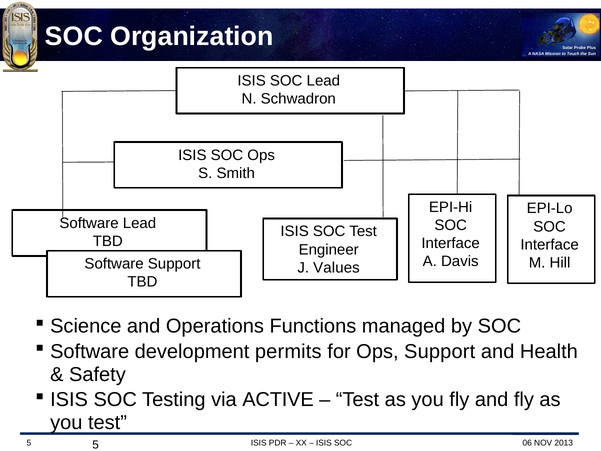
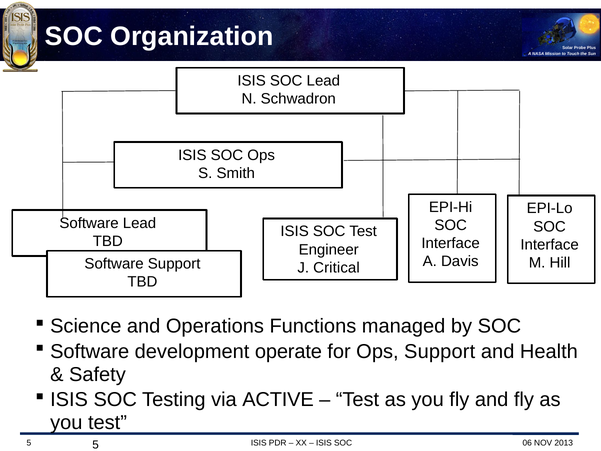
Values: Values -> Critical (336, 267)
permits: permits -> operate (288, 351)
